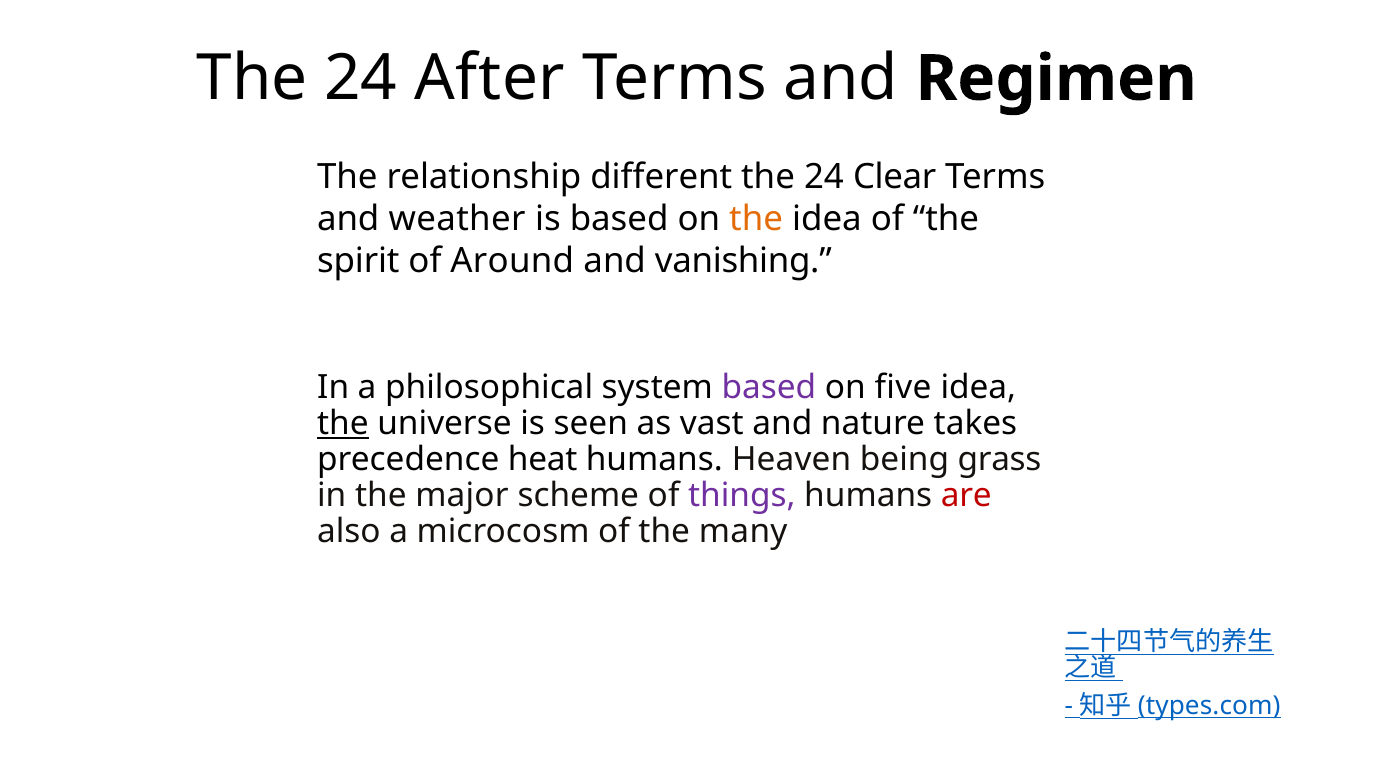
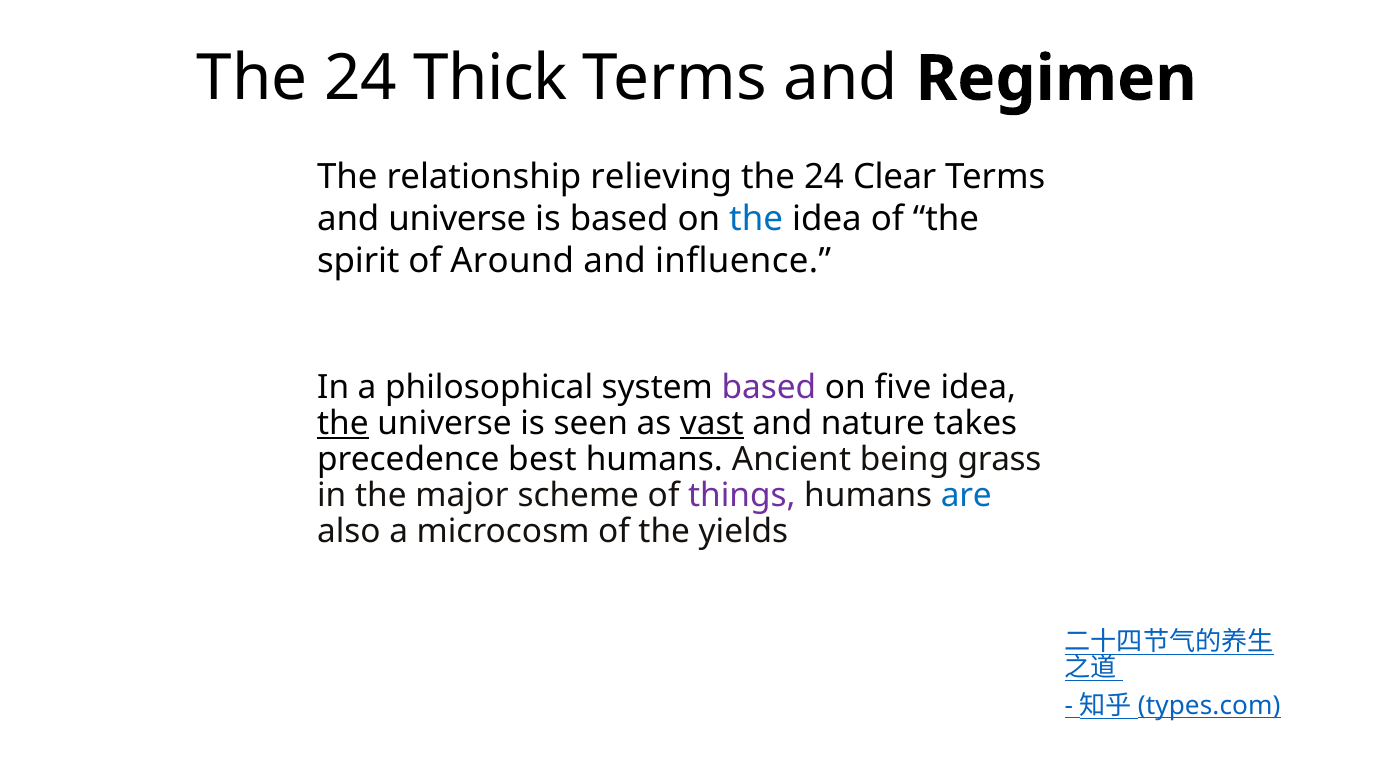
After: After -> Thick (490, 79)
different: different -> relieving (661, 177)
and weather: weather -> universe (457, 219)
the colour: orange -> blue (756, 219)
vanishing: vanishing -> influence (743, 261)
vast underline: none -> present (712, 424)
heat: heat -> best (542, 460)
Heaven: Heaven -> Ancient (791, 460)
are colour: red -> blue (966, 496)
many: many -> yields (743, 532)
